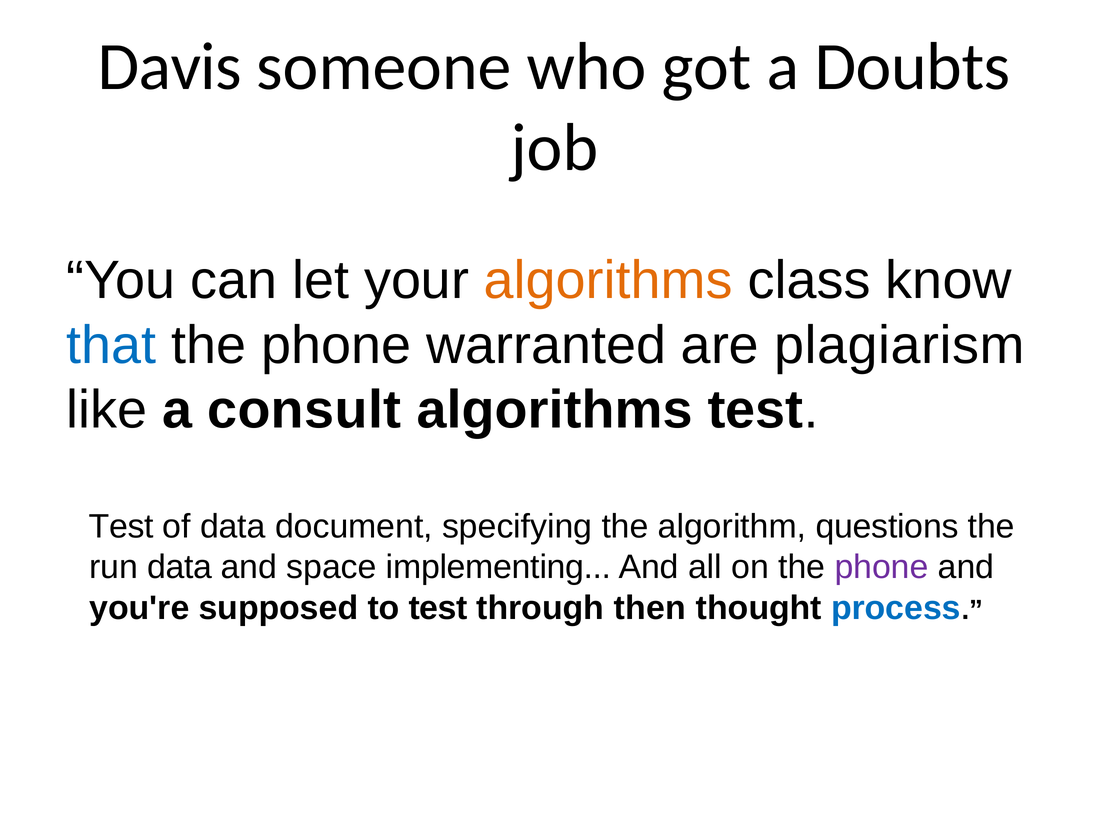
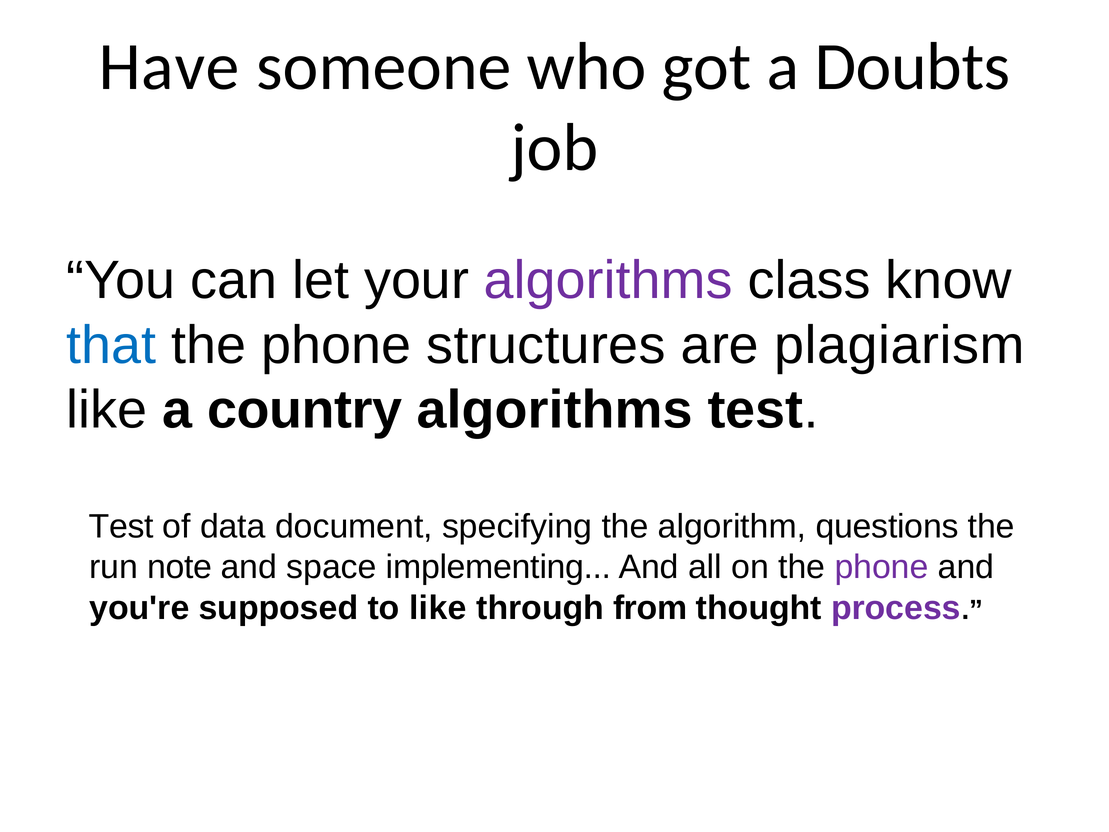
Davis: Davis -> Have (169, 67)
algorithms colour: orange -> purple (608, 280)
warranted: warranted -> structures (546, 345)
consult: consult -> country (305, 410)
run data: data -> note (180, 567)
to test: test -> like (438, 608)
then: then -> from (650, 608)
process colour: blue -> purple (896, 608)
